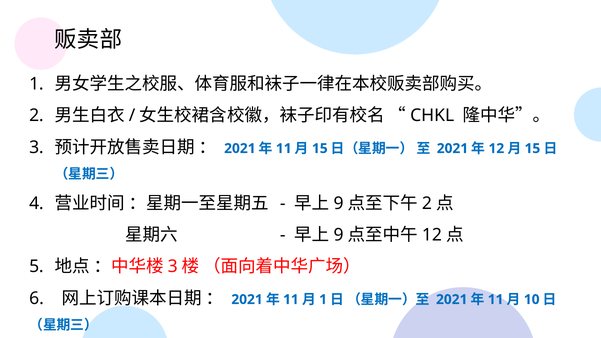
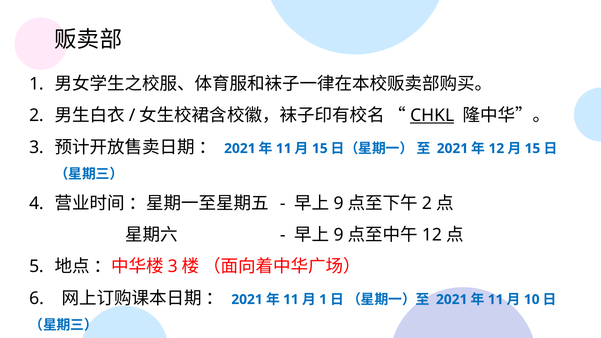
CHKL underline: none -> present (432, 116)
